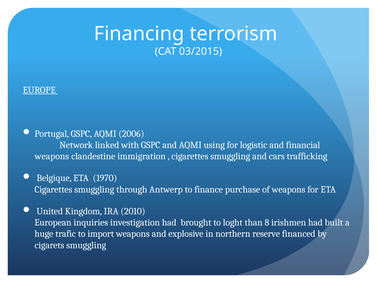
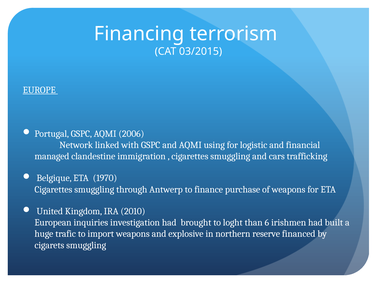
weapons: weapons -> managed (52, 156)
8: 8 -> 6 (267, 222)
